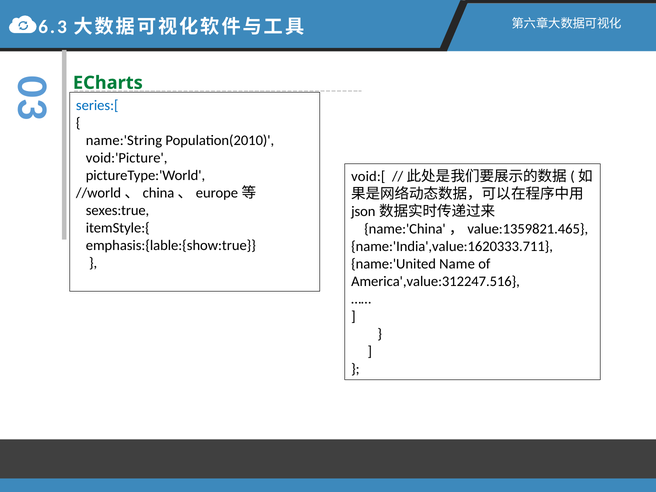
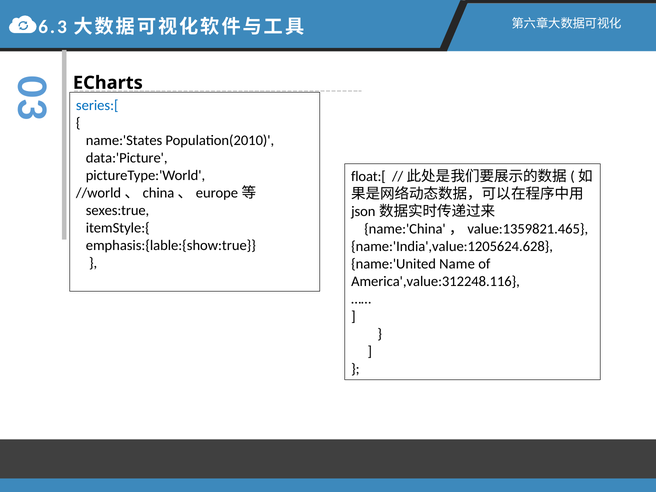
ECharts colour: green -> black (108, 83)
name:'String: name:'String -> name:'States (124, 140)
void:'Picture: void:'Picture -> data:'Picture (127, 158)
void:[: void:[ -> float:[ (368, 177)
name:'India',value:1620333.711: name:'India',value:1620333.711 -> name:'India',value:1205624.628 (452, 246)
America',value:312247.516: America',value:312247.516 -> America',value:312248.116 (436, 281)
